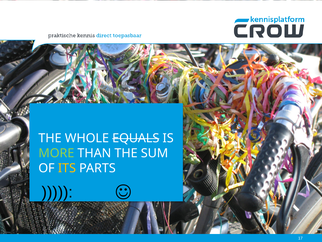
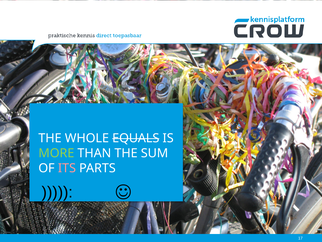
ITS colour: yellow -> pink (67, 168)
